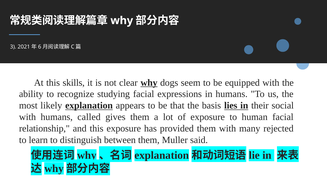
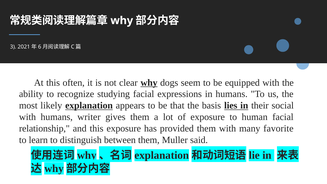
skills: skills -> often (74, 83)
called: called -> writer (89, 117)
rejected: rejected -> favorite (278, 128)
